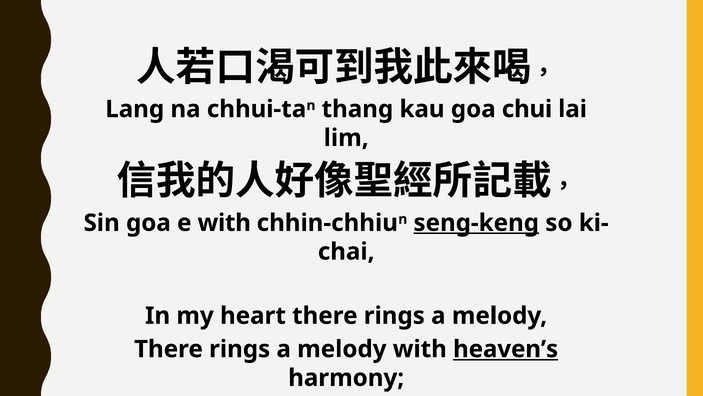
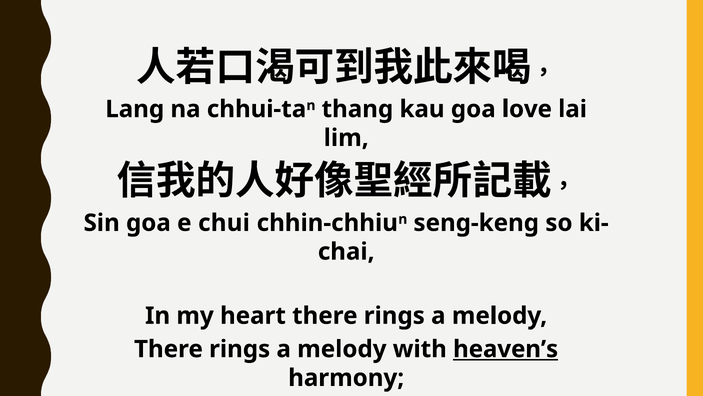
chui: chui -> love (527, 109)
e with: with -> chui (224, 223)
seng-keng underline: present -> none (476, 223)
